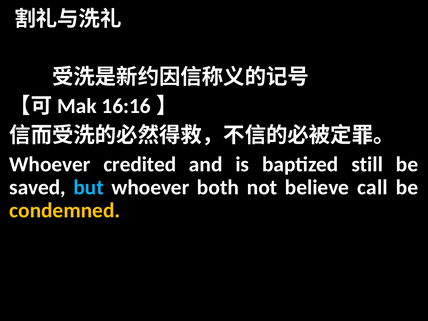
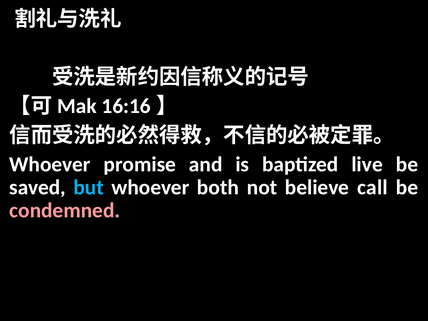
credited: credited -> promise (140, 164)
still: still -> live (367, 164)
condemned colour: yellow -> pink (65, 211)
